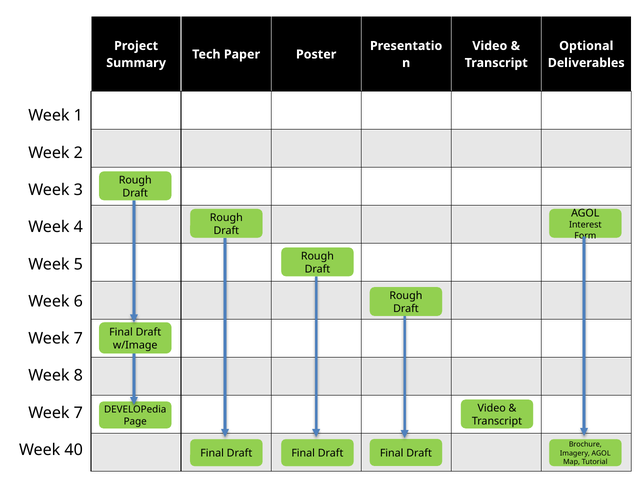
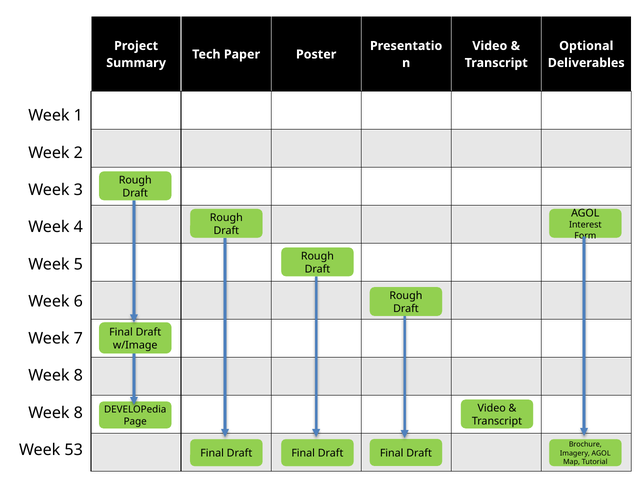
7: 7 -> 8 (78, 413)
40: 40 -> 53 (74, 450)
